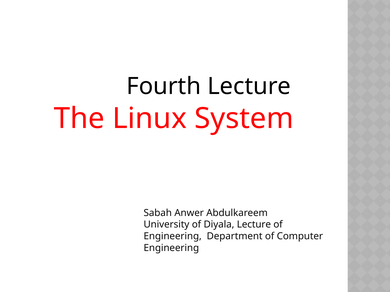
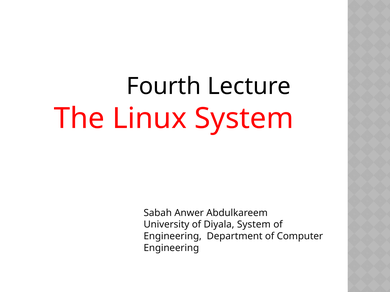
Diyala Lecture: Lecture -> System (254, 225)
